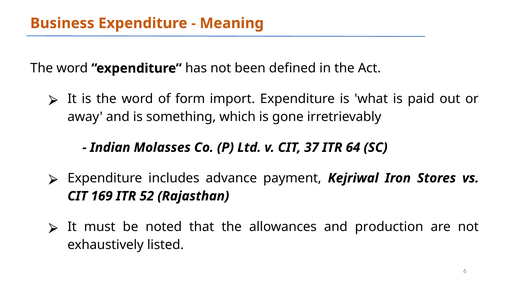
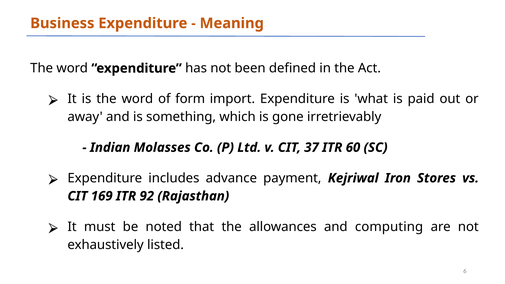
64: 64 -> 60 (353, 148)
52: 52 -> 92 (147, 196)
production: production -> computing (389, 227)
